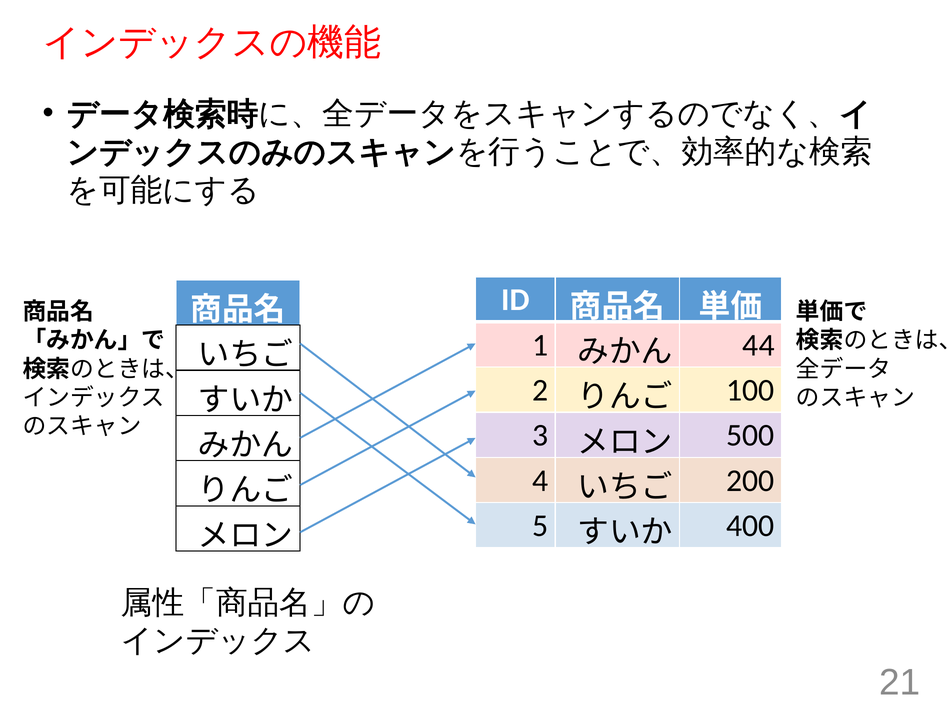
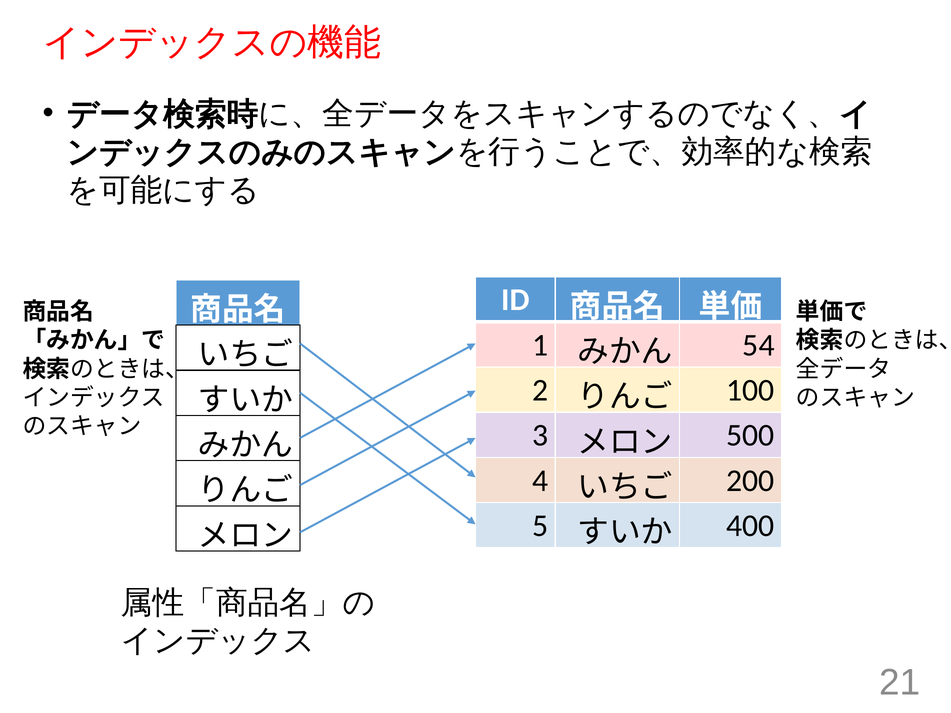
44: 44 -> 54 (759, 345)
